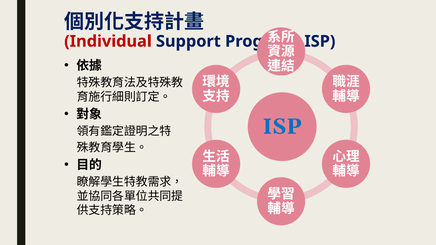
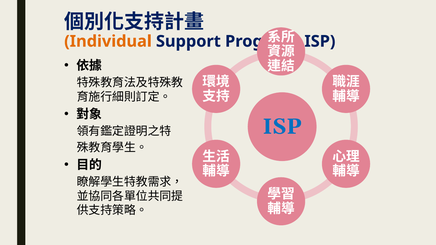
Individual colour: red -> orange (108, 41)
